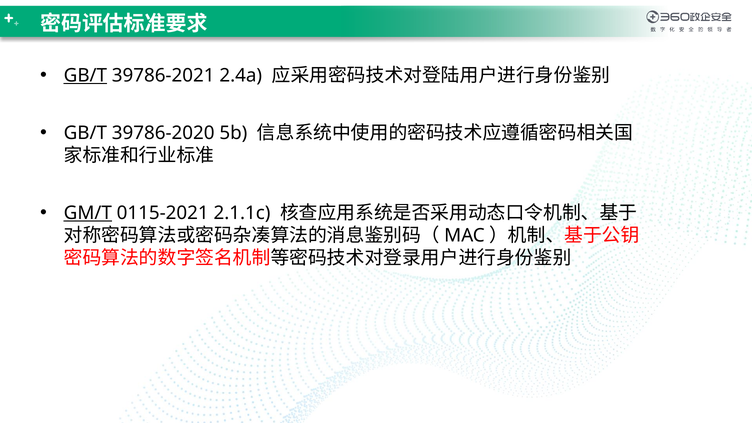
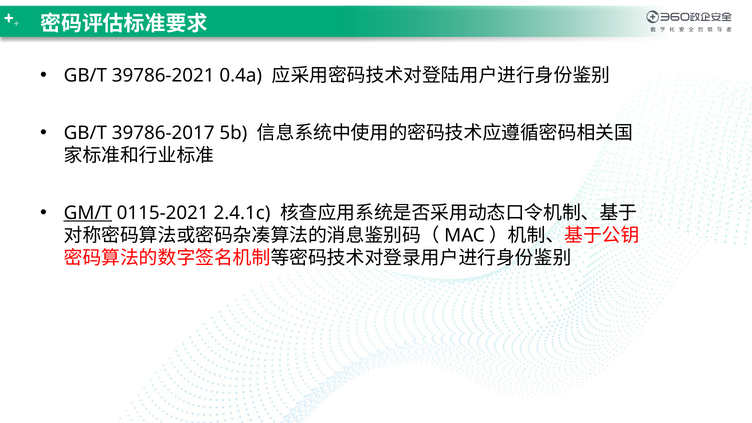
GB/T underline: present -> none (85, 75)
2.4a: 2.4a -> 0.4a (241, 75)
39786-2020: 39786-2020 -> 39786-2017 (163, 133)
2.1.1c: 2.1.1c -> 2.4.1c (242, 213)
